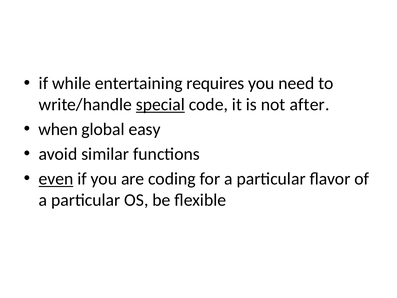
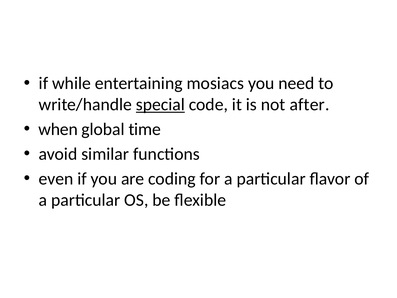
requires: requires -> mosiacs (215, 83)
easy: easy -> time (145, 129)
even underline: present -> none (56, 179)
